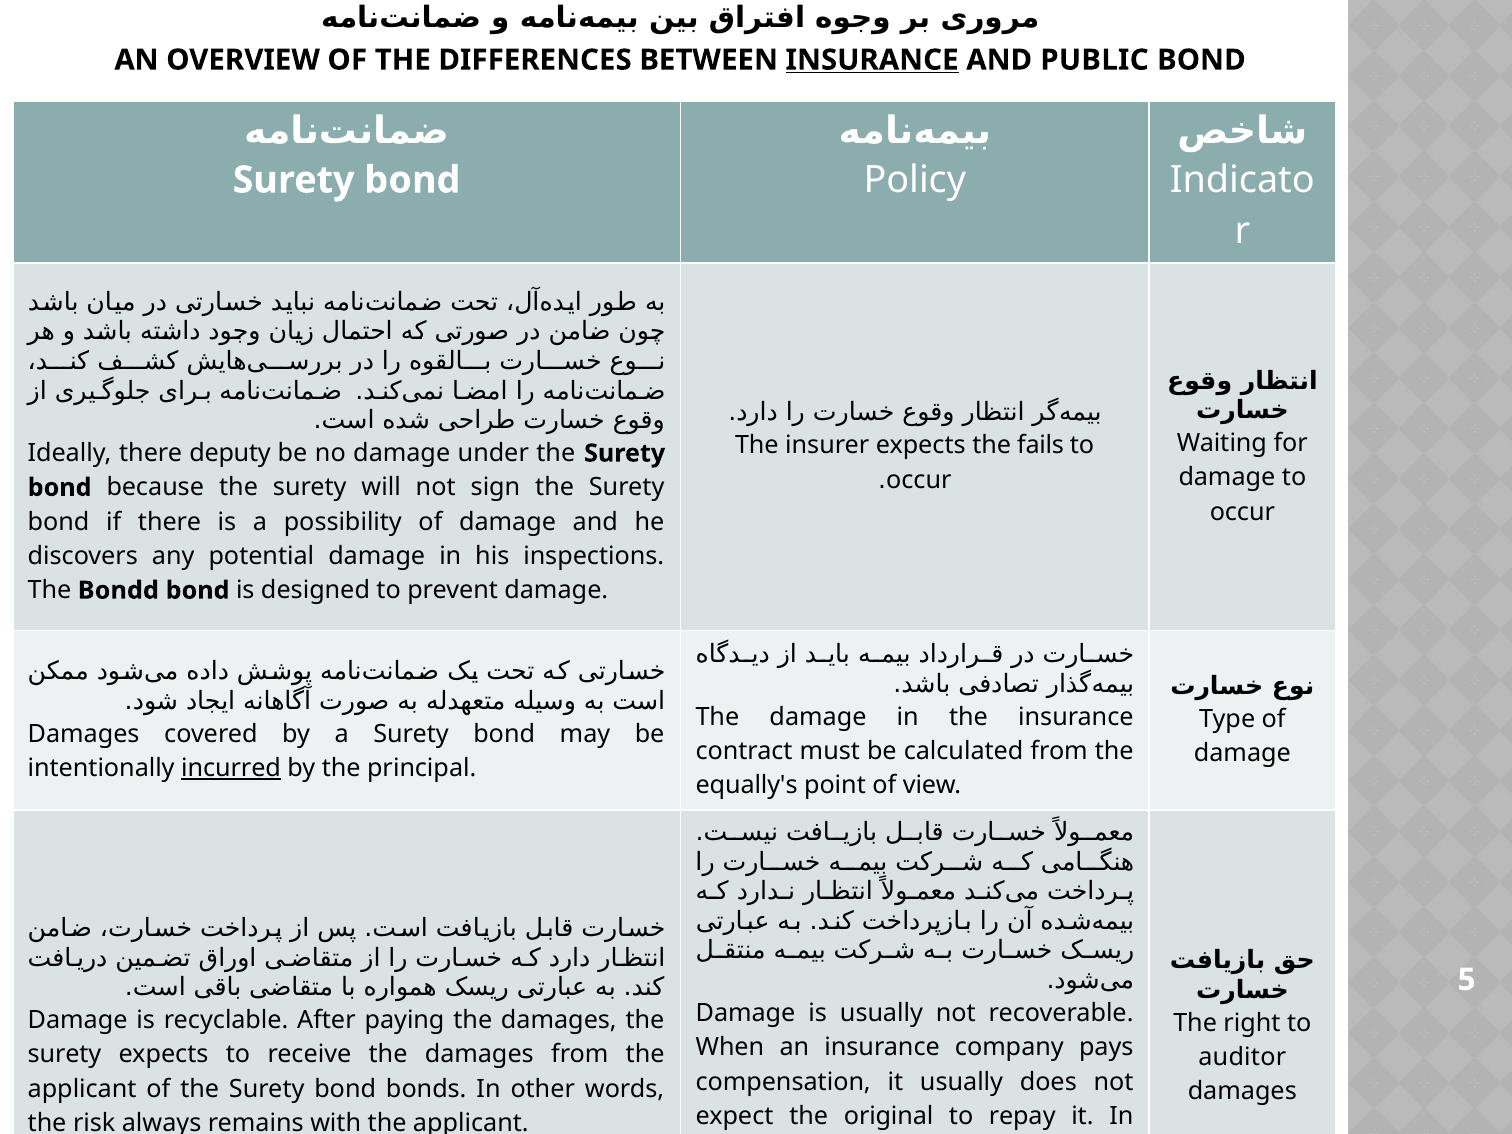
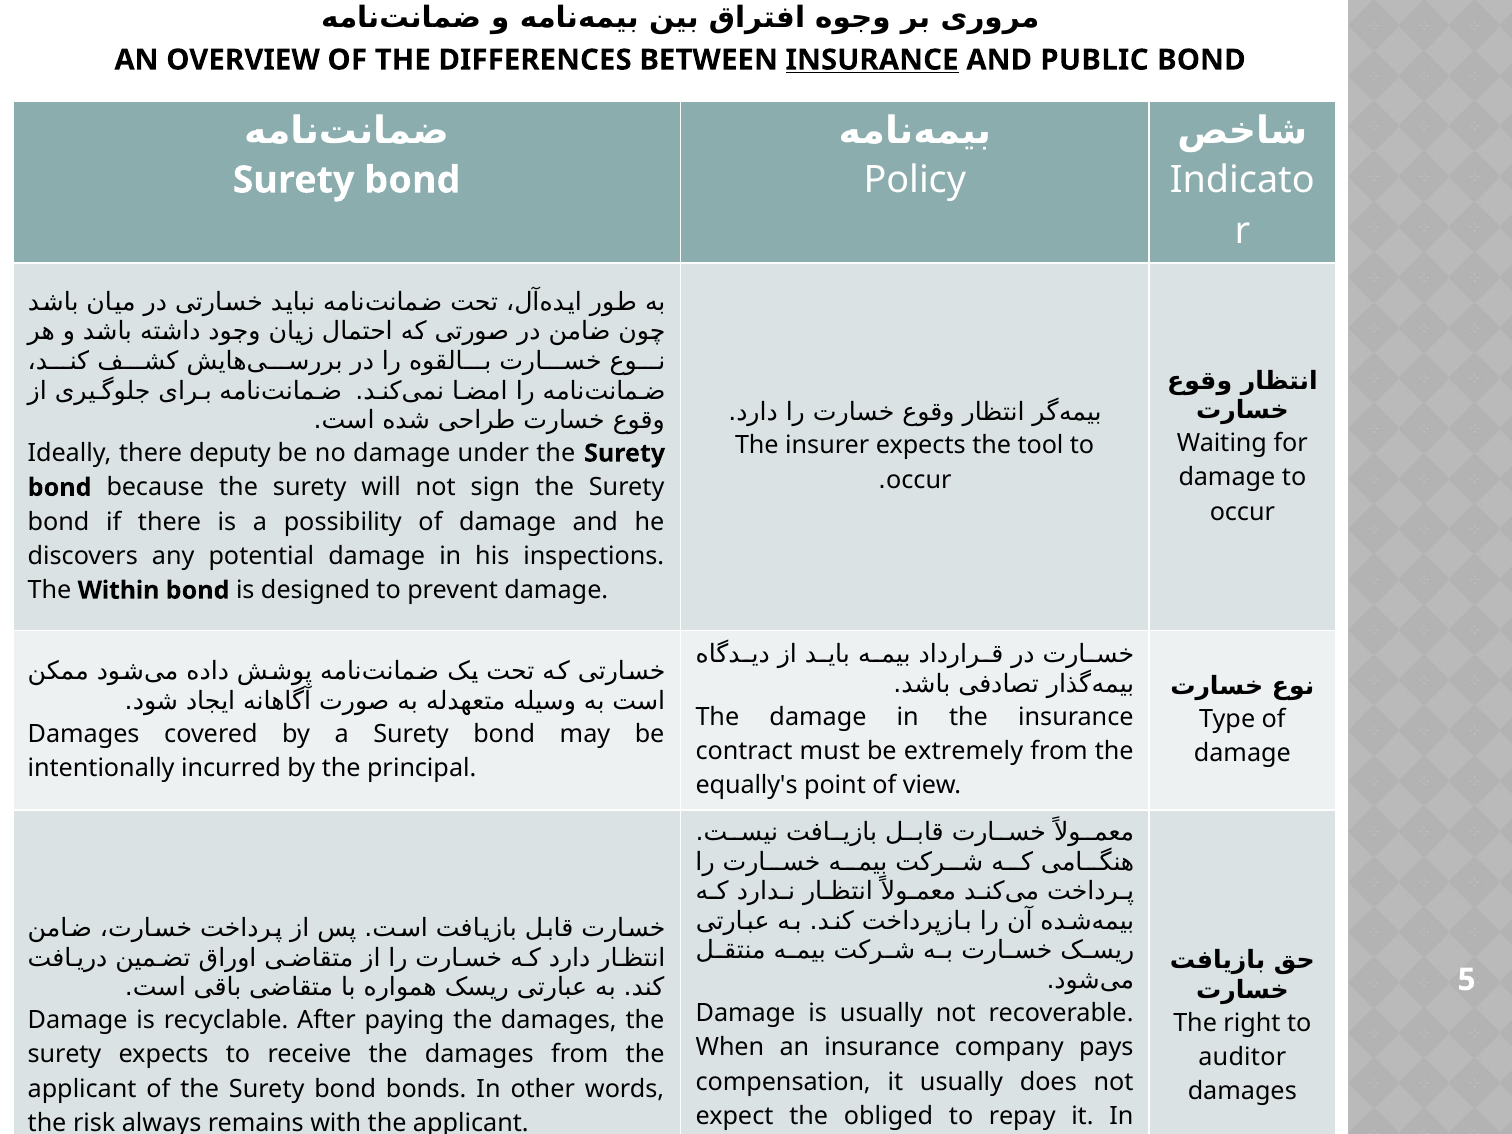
fails: fails -> tool (1040, 446)
Bondd: Bondd -> Within (119, 590)
calculated: calculated -> extremely (963, 751)
incurred underline: present -> none (231, 768)
original: original -> obliged (888, 1116)
